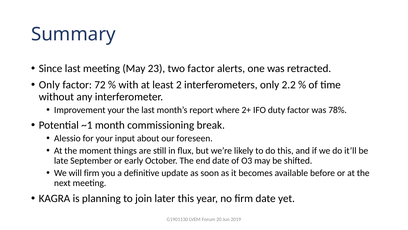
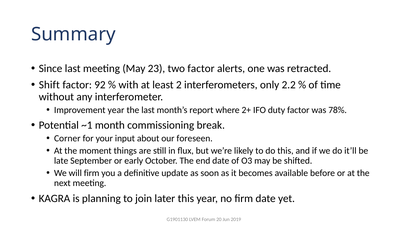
Only: Only -> Shift (49, 85)
72: 72 -> 92 (100, 85)
Improvement your: your -> year (116, 110)
Alessio: Alessio -> Corner (67, 138)
